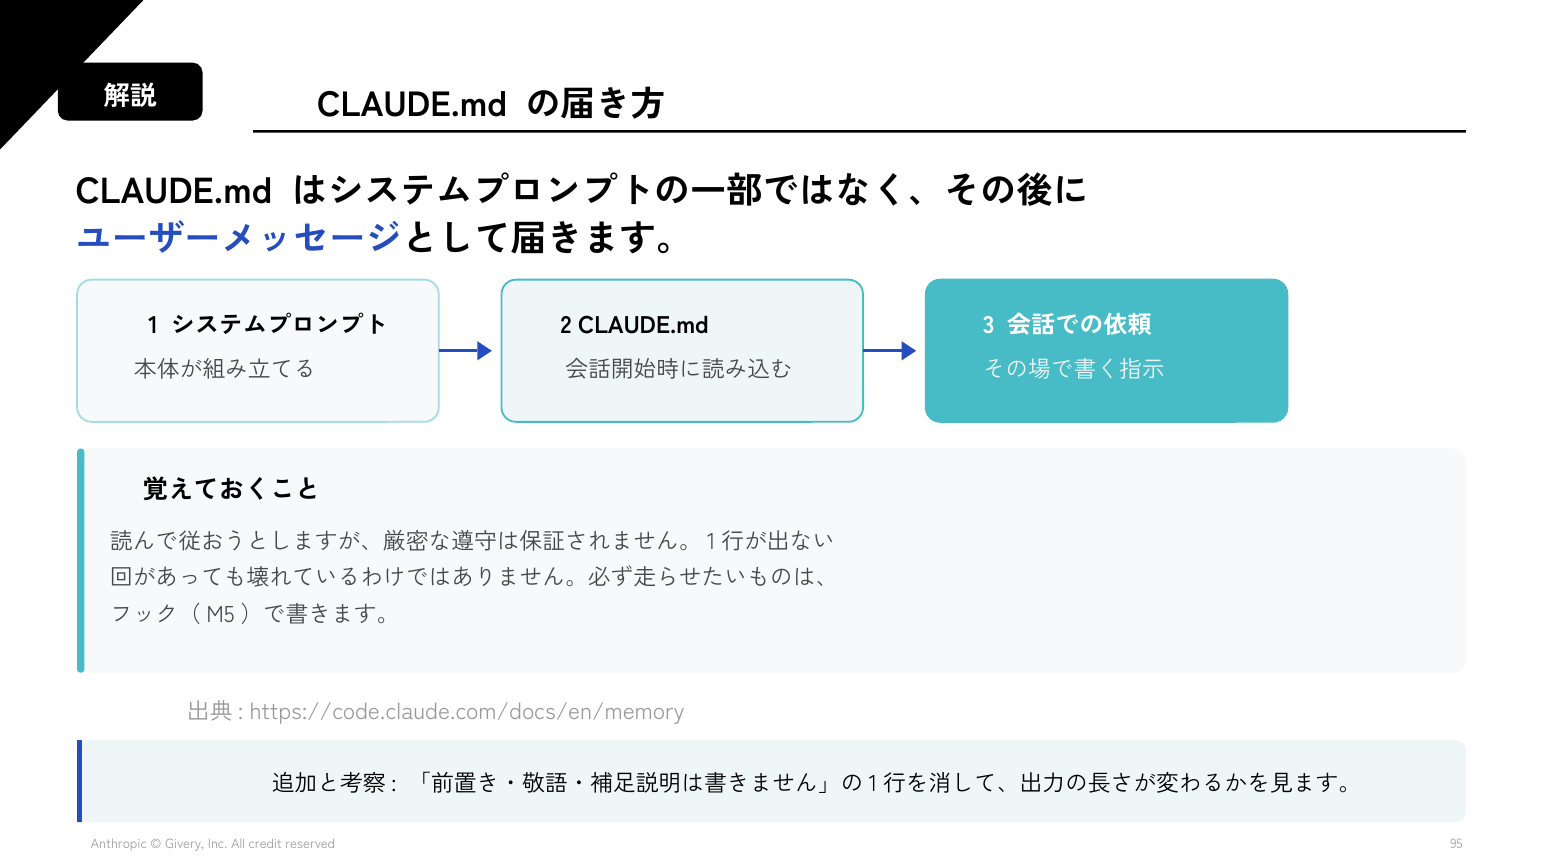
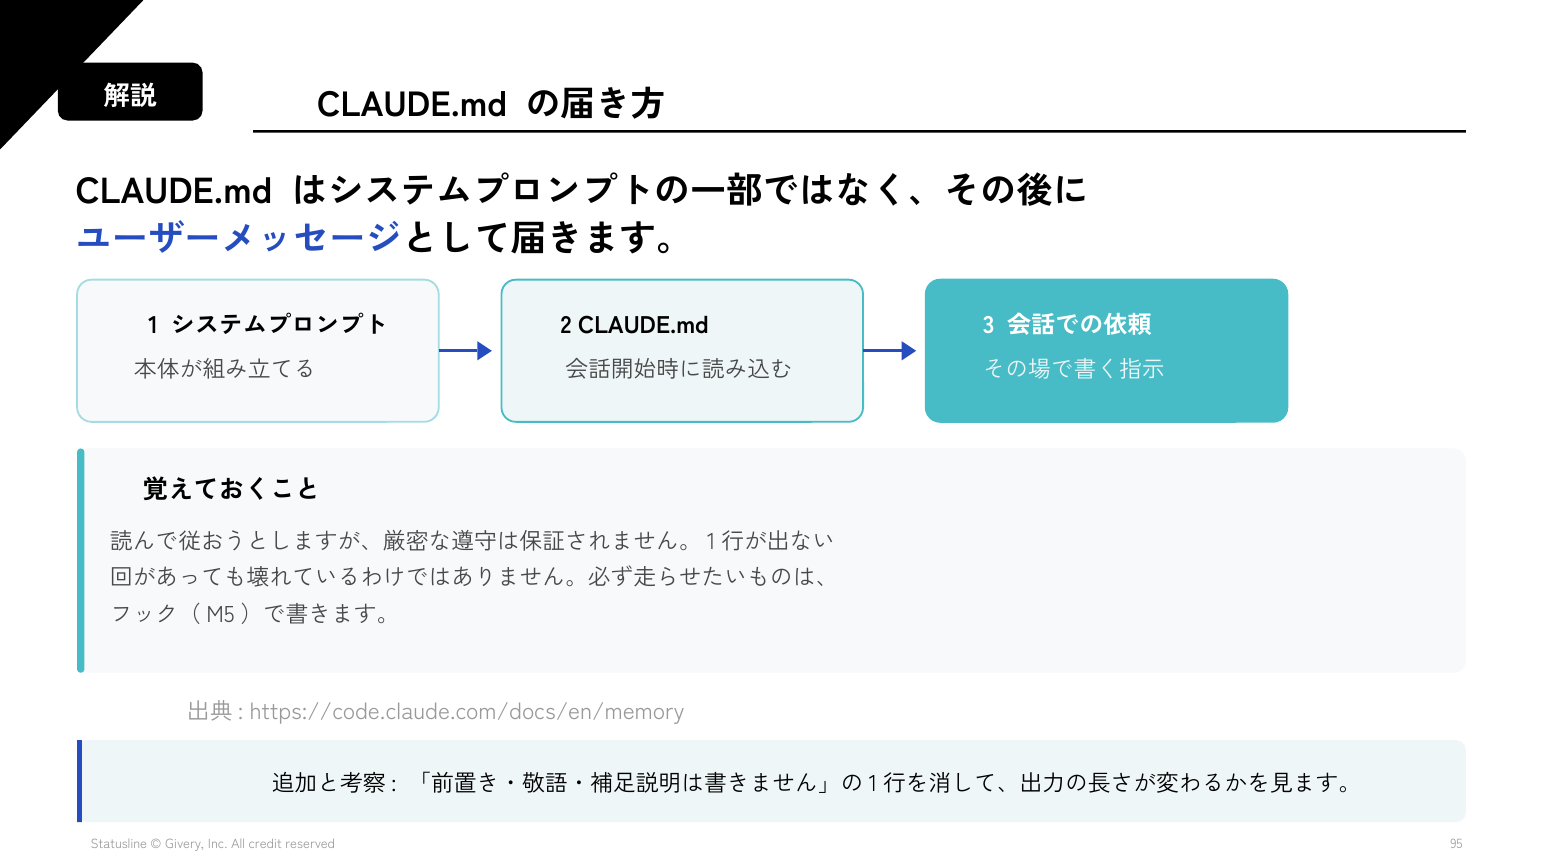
Anthropic: Anthropic -> Statusline (119, 844)
